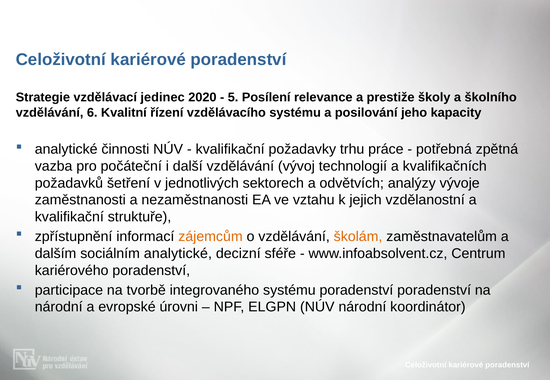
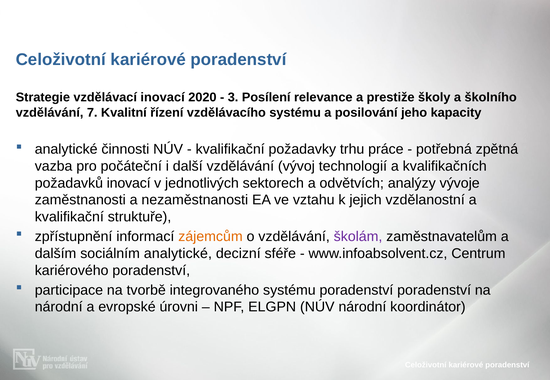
vzdělávací jedinec: jedinec -> inovací (163, 98)
5: 5 -> 3 (233, 98)
6: 6 -> 7 (92, 113)
požadavků šetření: šetření -> inovací (129, 183)
školám colour: orange -> purple (358, 237)
